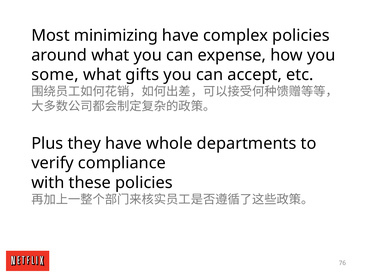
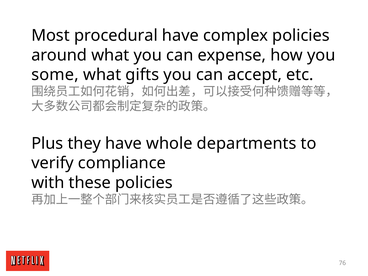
minimizing: minimizing -> procedural (116, 35)
